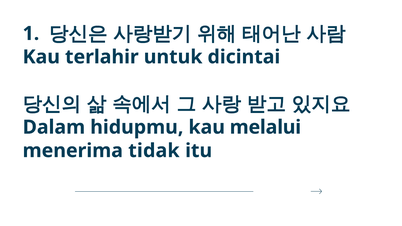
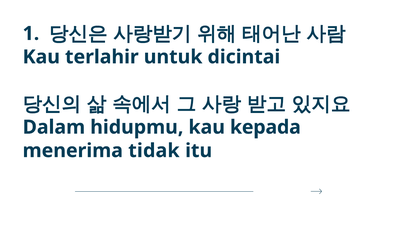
melalui: melalui -> kepada (265, 127)
